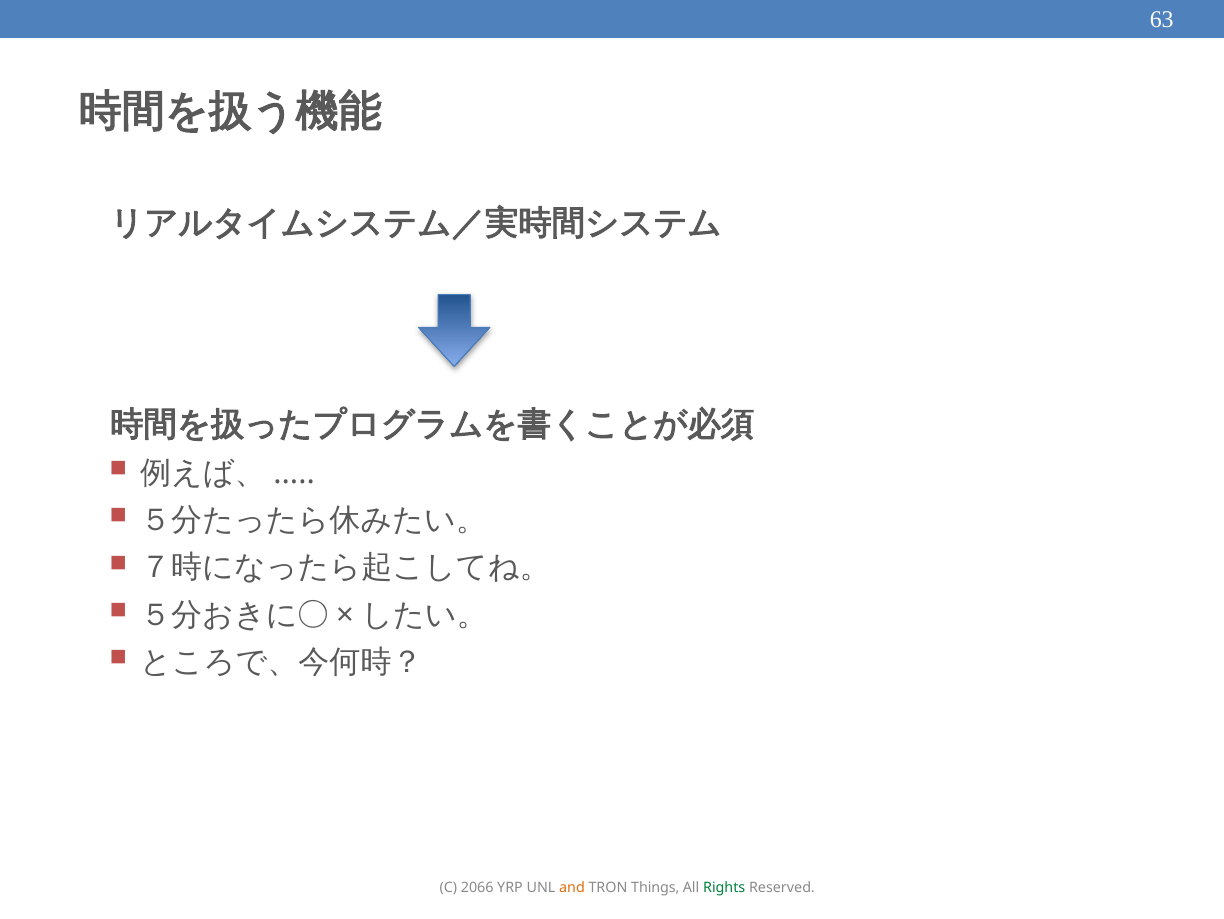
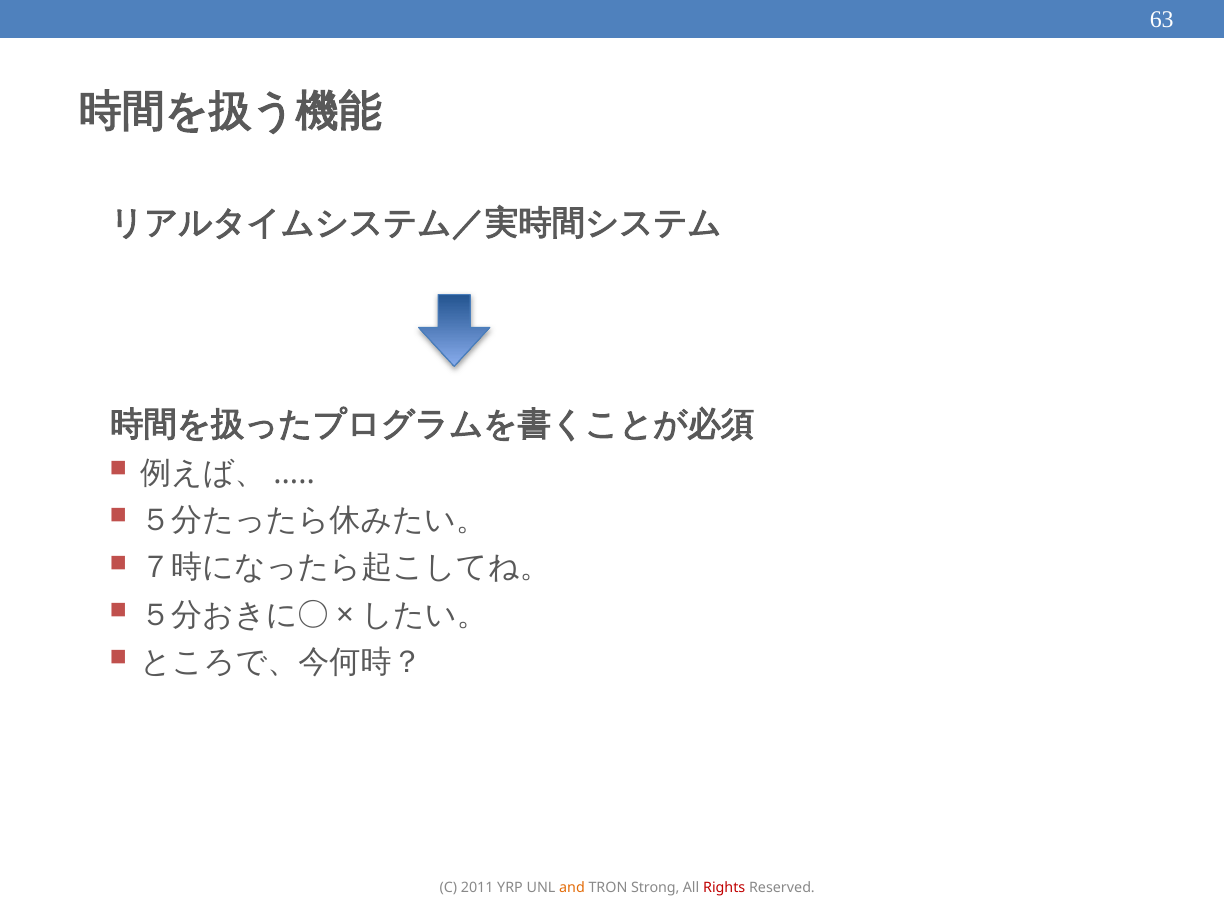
2066: 2066 -> 2011 (477, 887)
Things: Things -> Strong (655, 887)
Rights colour: green -> red (724, 887)
